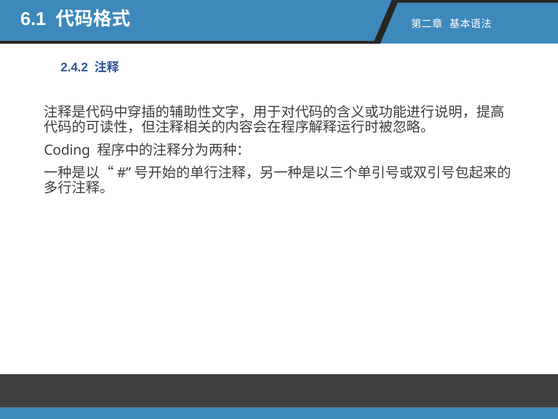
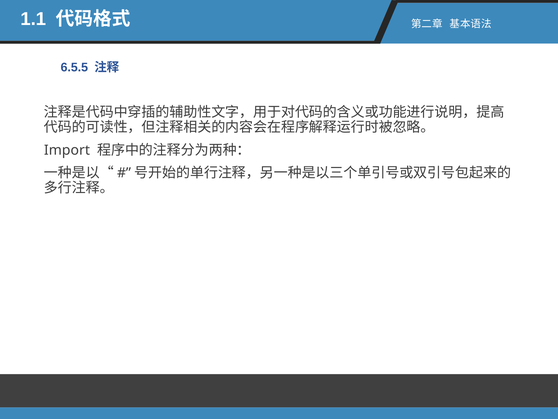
6.1: 6.1 -> 1.1 (33, 19)
2.4.2: 2.4.2 -> 6.5.5 (74, 67)
Coding: Coding -> Import (67, 150)
